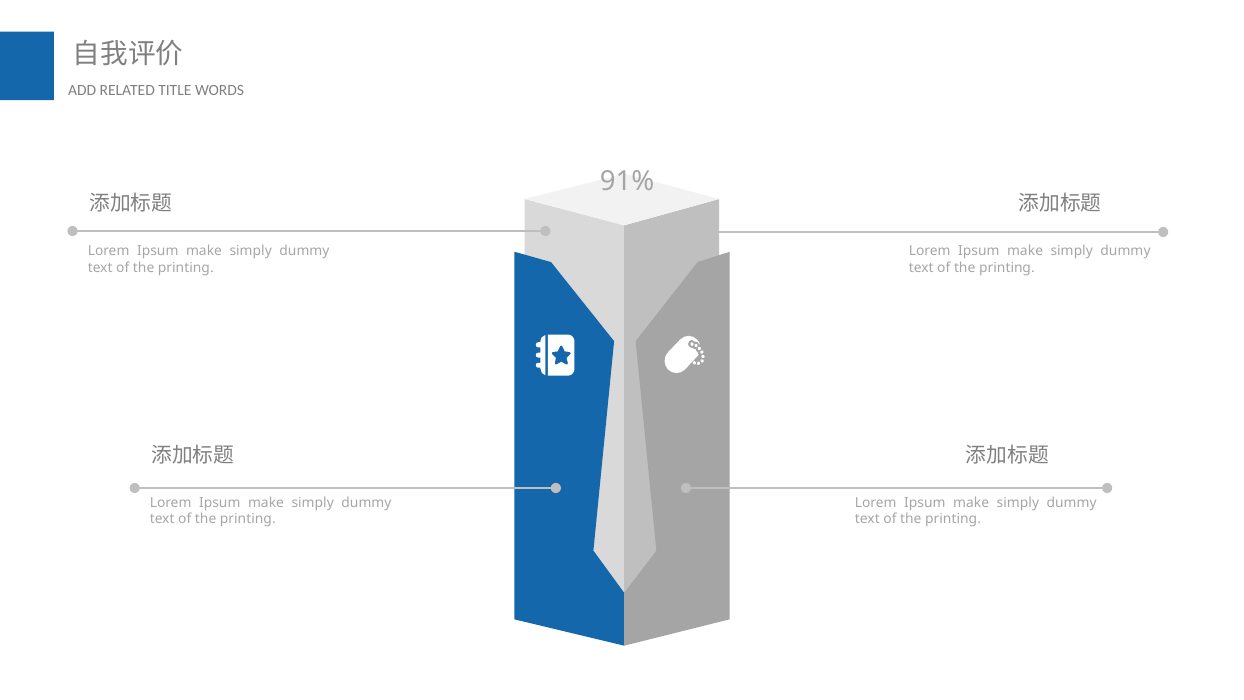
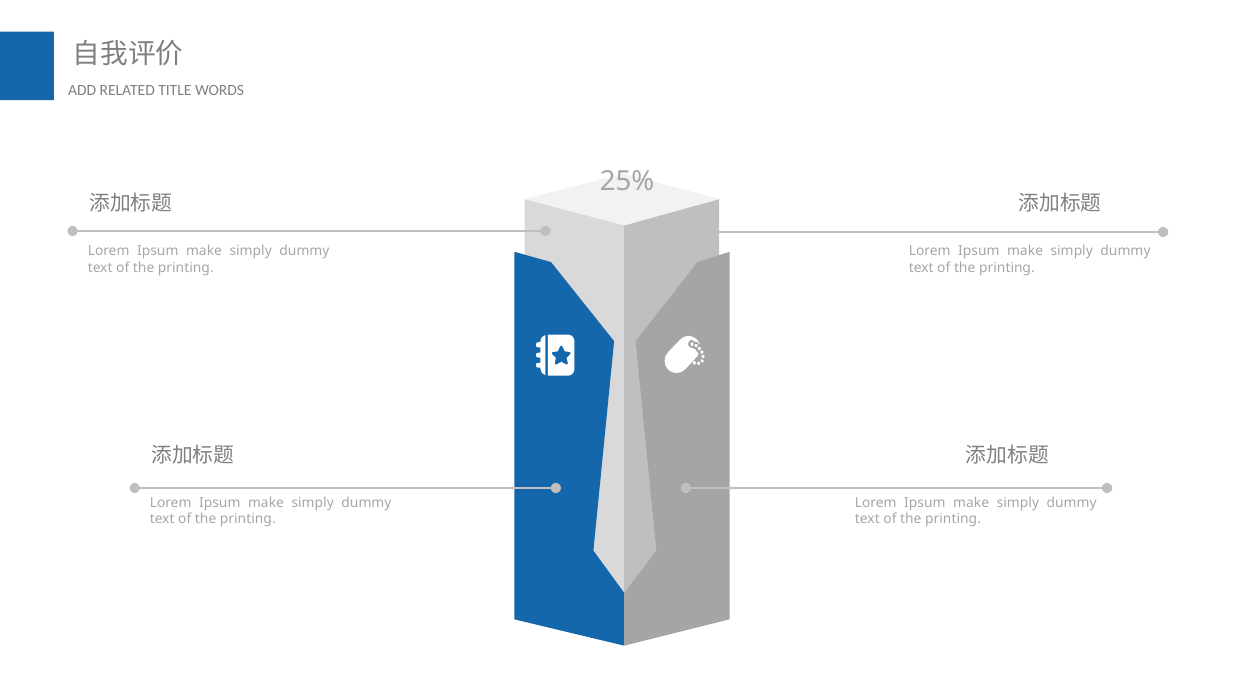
91%: 91% -> 25% (627, 182)
